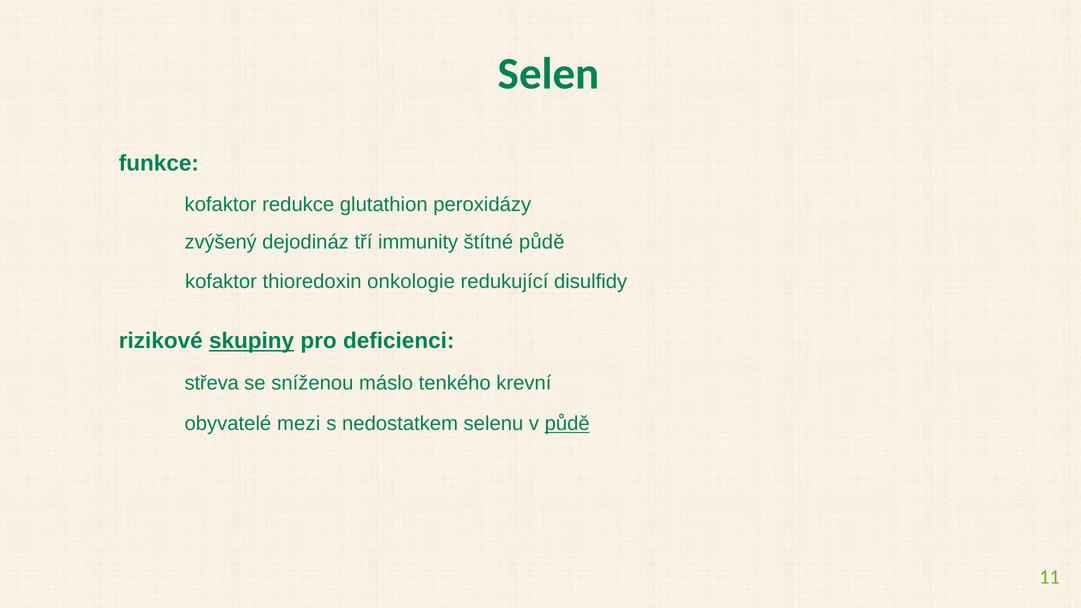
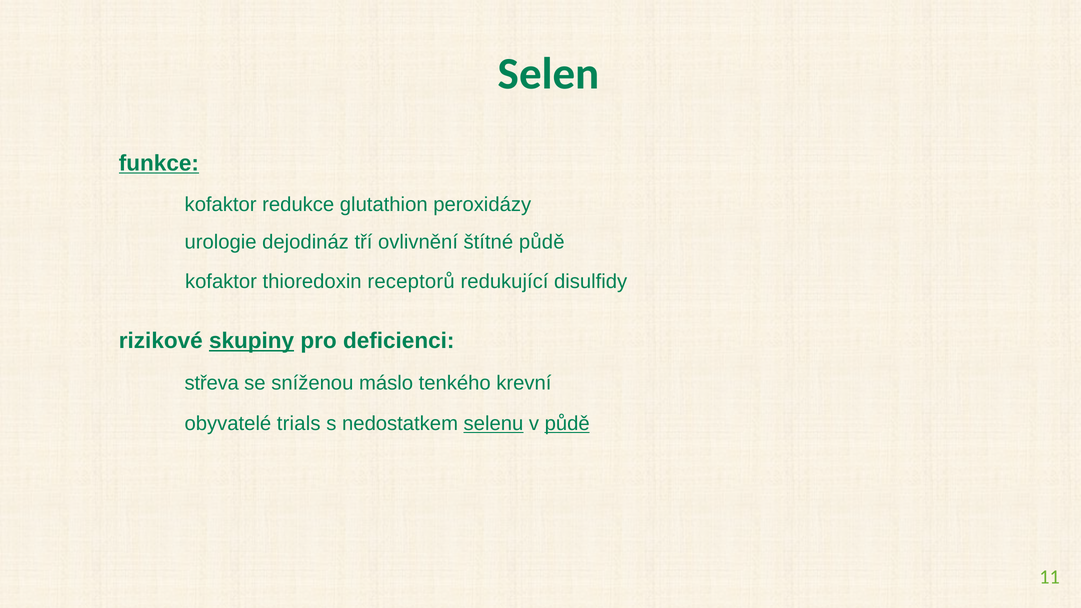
funkce underline: none -> present (159, 163)
zvýšený: zvýšený -> urologie (221, 242)
immunity: immunity -> ovlivnění (418, 242)
onkologie: onkologie -> receptorů (411, 282)
mezi: mezi -> trials (299, 424)
selenu underline: none -> present (493, 424)
